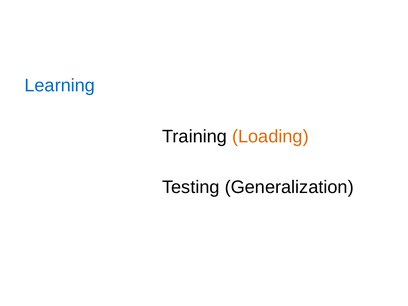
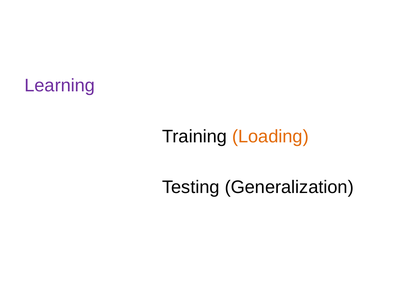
Learning colour: blue -> purple (60, 86)
